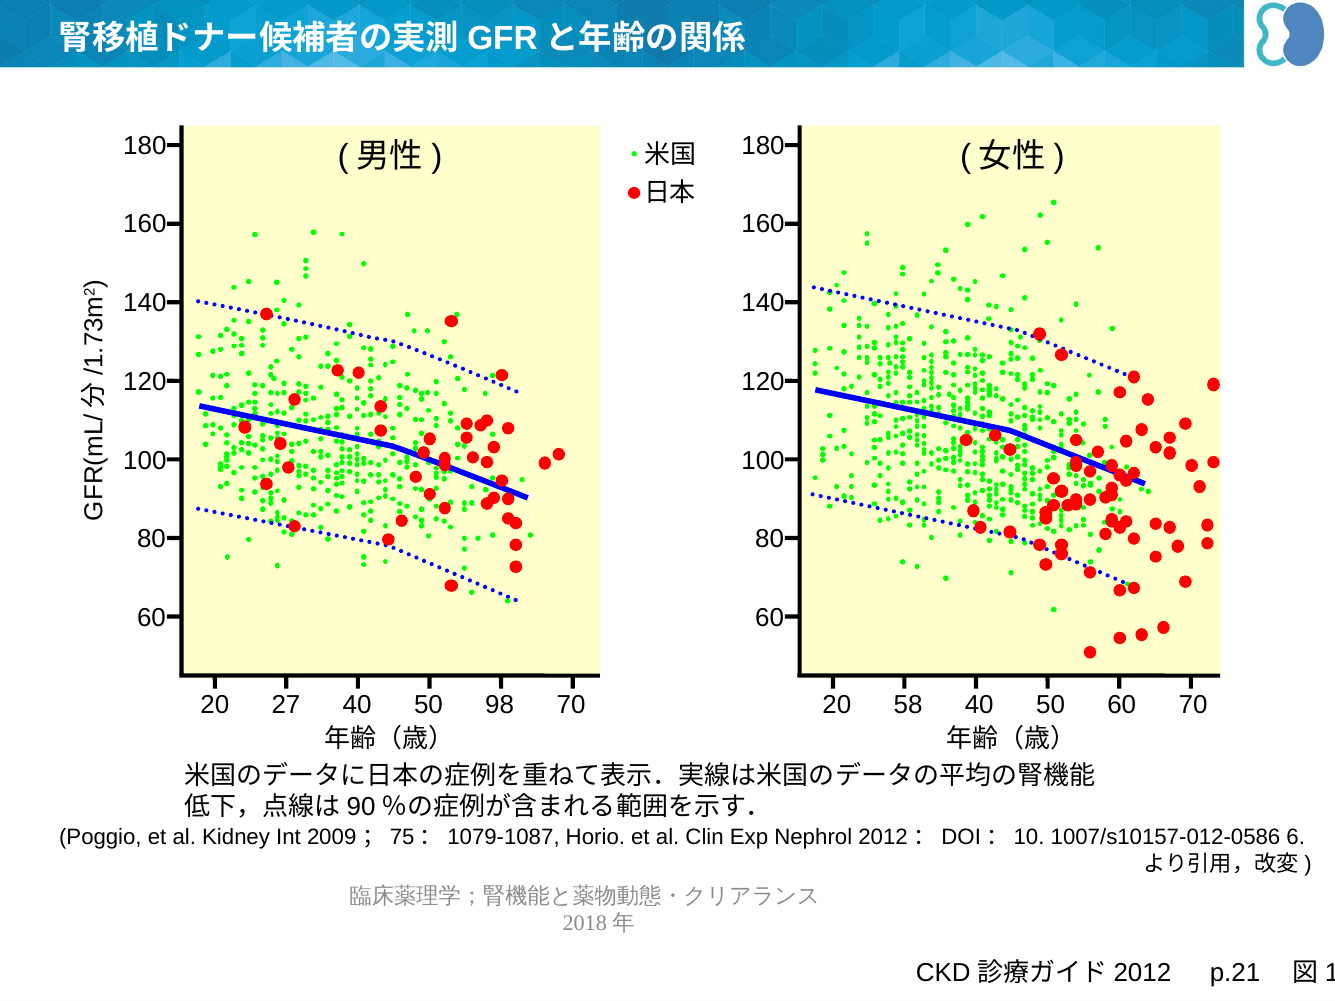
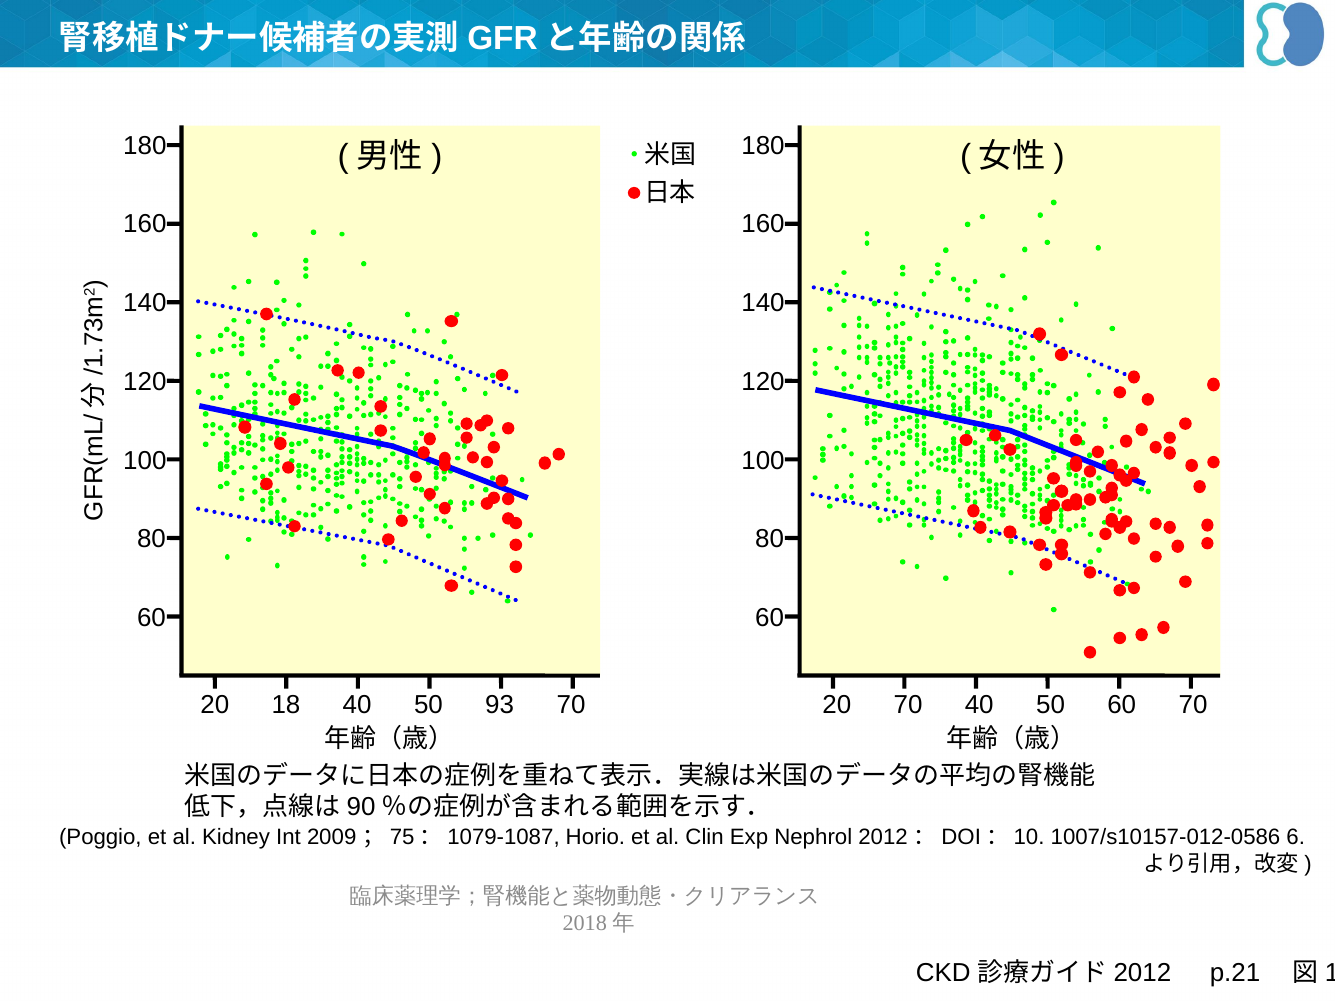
27: 27 -> 18 (286, 705)
98: 98 -> 93 (500, 705)
20 58: 58 -> 70 (908, 705)
